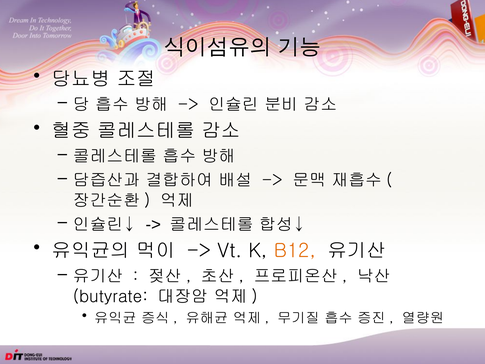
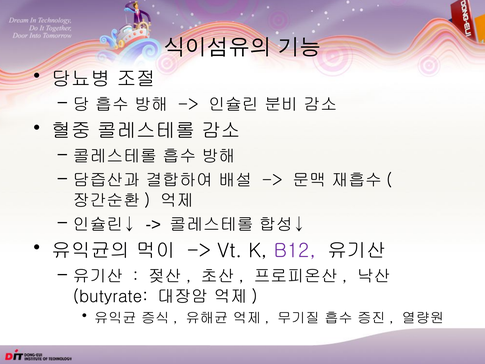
B12 colour: orange -> purple (295, 251)
